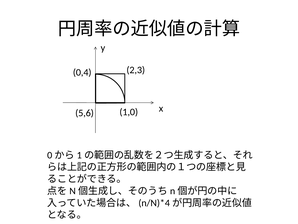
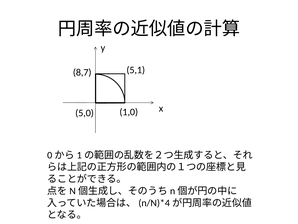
2,3: 2,3 -> 5,1 (136, 70)
0,4: 0,4 -> 8,7 (82, 72)
5,6: 5,6 -> 5,0 (85, 113)
